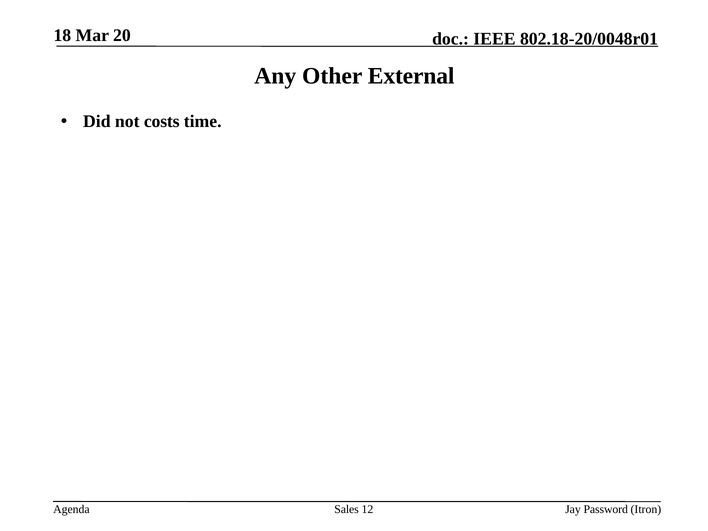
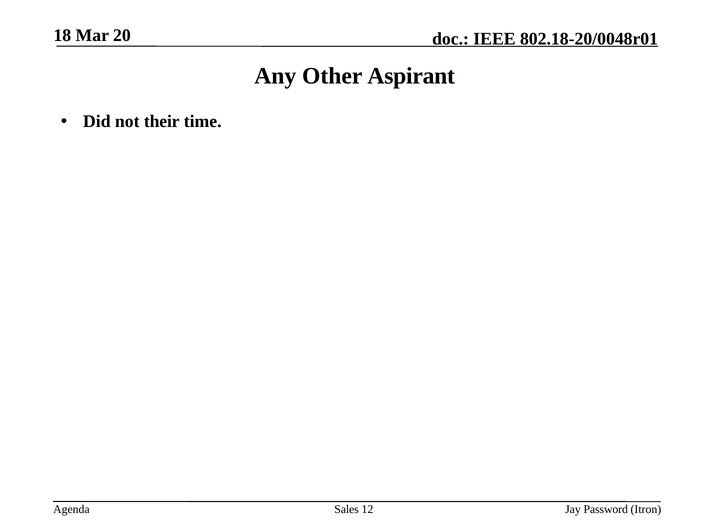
External: External -> Aspirant (411, 76)
costs: costs -> their (162, 122)
